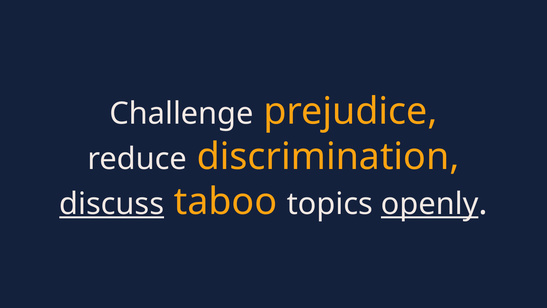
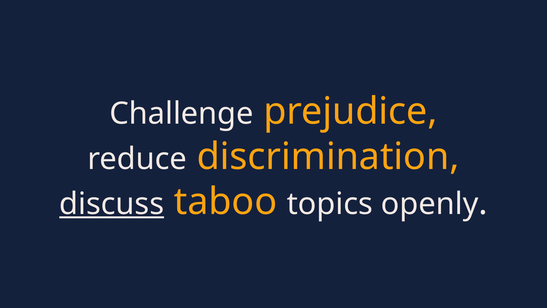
openly underline: present -> none (430, 204)
